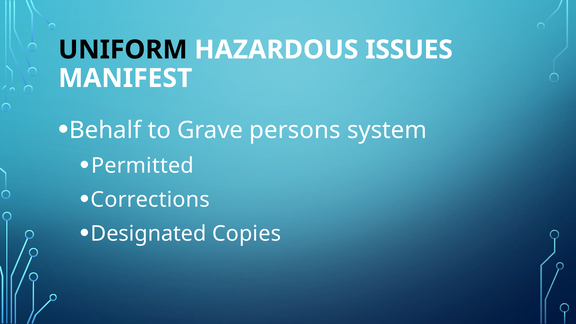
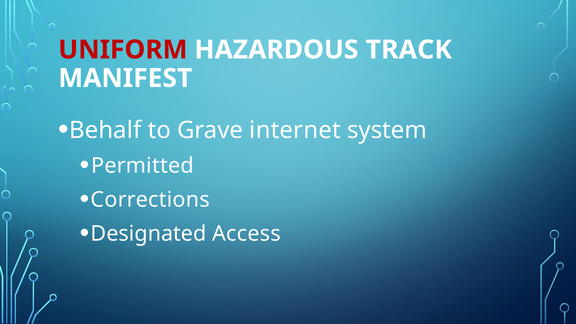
UNIFORM colour: black -> red (123, 50)
ISSUES: ISSUES -> TRACK (409, 50)
persons: persons -> internet (295, 130)
Copies: Copies -> Access (247, 234)
